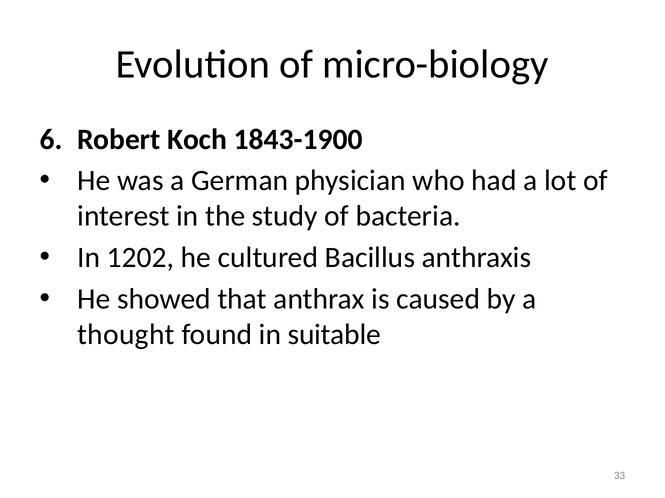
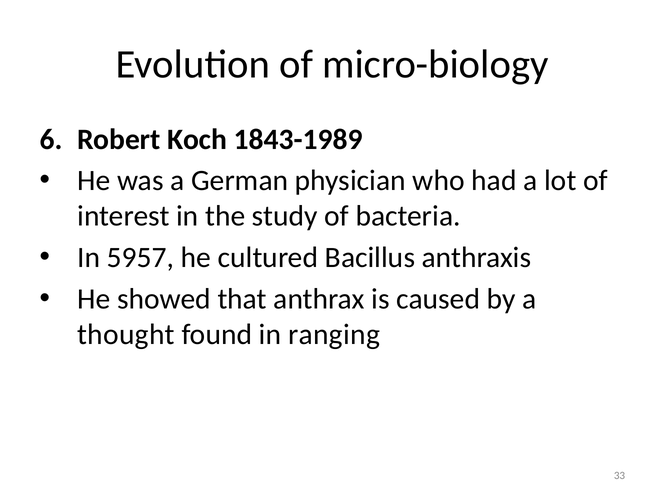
1843-1900: 1843-1900 -> 1843-1989 (298, 140)
1202: 1202 -> 5957 (141, 258)
suitable: suitable -> ranging (334, 335)
